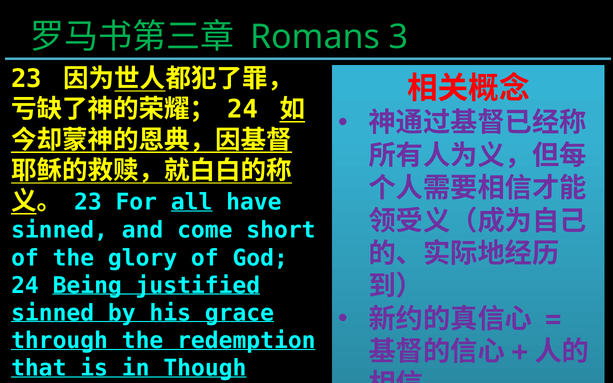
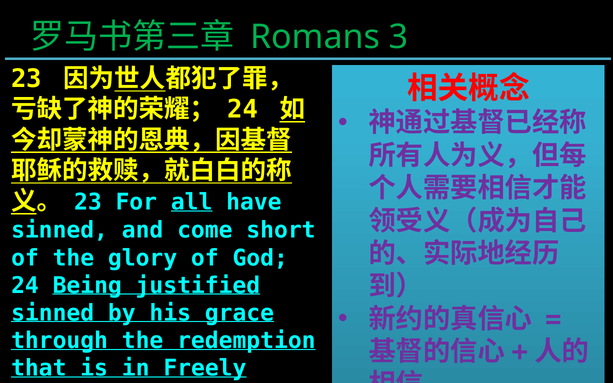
Though: Though -> Freely (205, 368)
